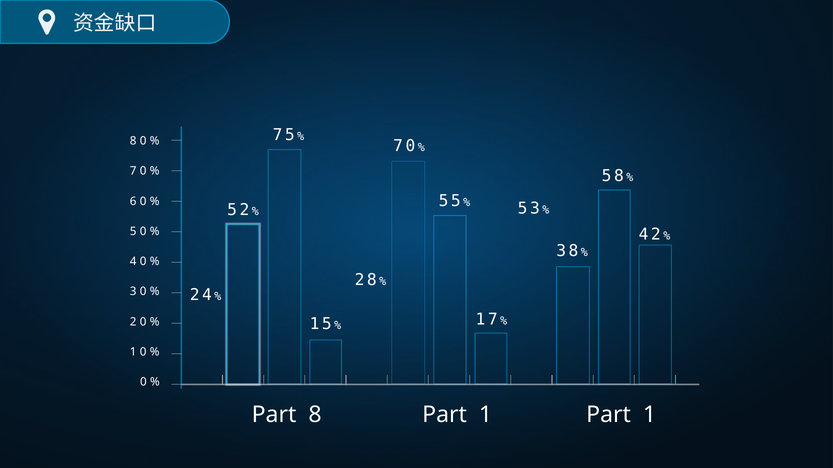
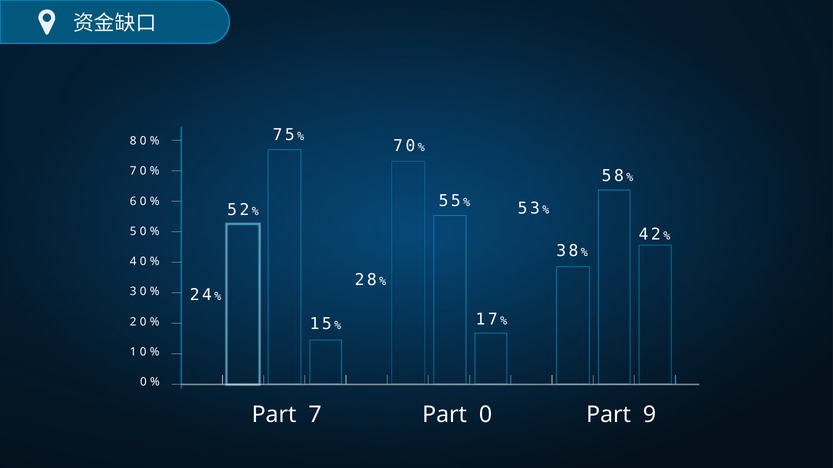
Part 8: 8 -> 7 (315, 415)
1: 1 -> 0 (486, 415)
1: 1 -> 9 (650, 415)
